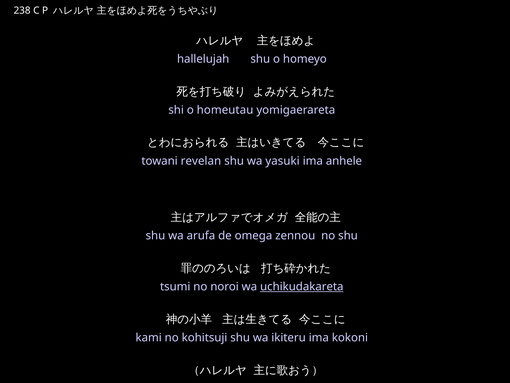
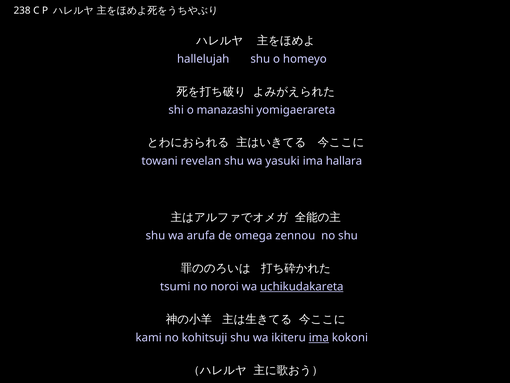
homeutau: homeutau -> manazashi (225, 110)
anhele: anhele -> hallara (344, 161)
ima underline: none -> present (319, 337)
